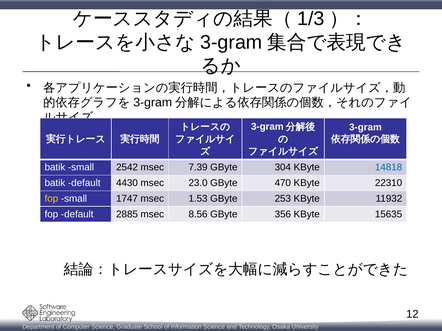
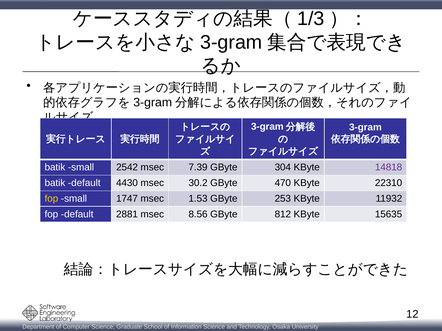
14818 colour: blue -> purple (389, 168)
23.0: 23.0 -> 30.2 (198, 183)
2885: 2885 -> 2881 (127, 215)
356: 356 -> 812 (283, 215)
